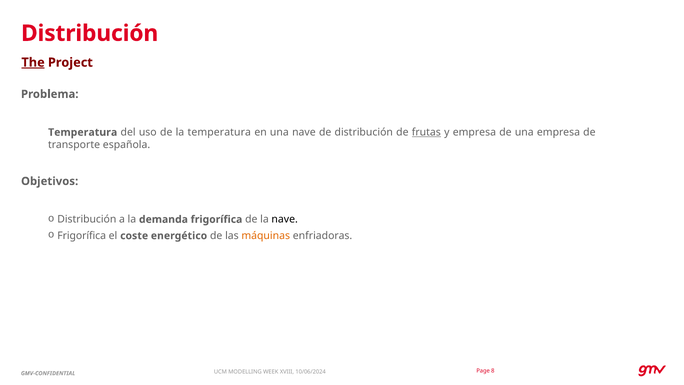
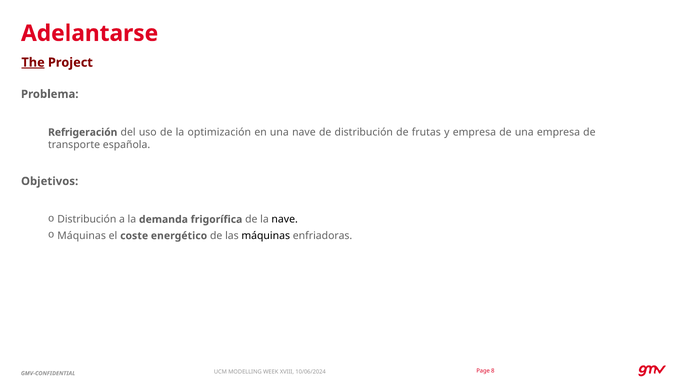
Distribución: Distribución -> Adelantarse (90, 33)
Temperatura: Temperatura -> Refrigeración (83, 132)
la temperatura: temperatura -> optimización (219, 132)
frutas underline: present -> none (426, 132)
Frigorífica: Frigorífica -> Máquinas (82, 236)
máquinas colour: orange -> black (266, 236)
